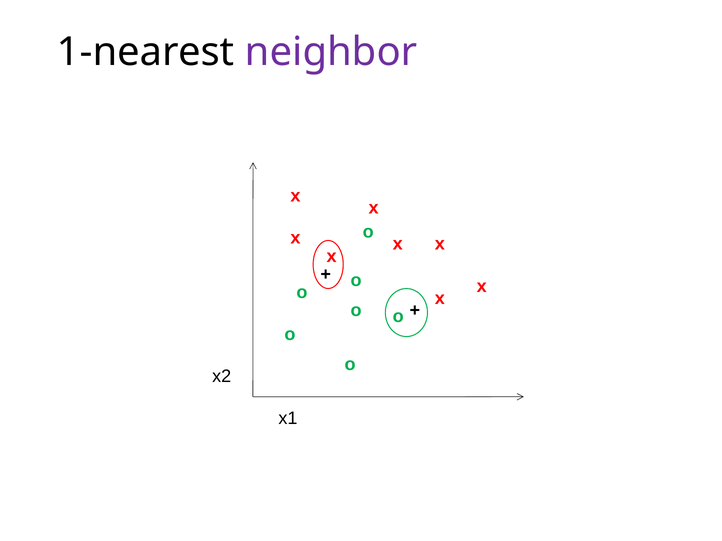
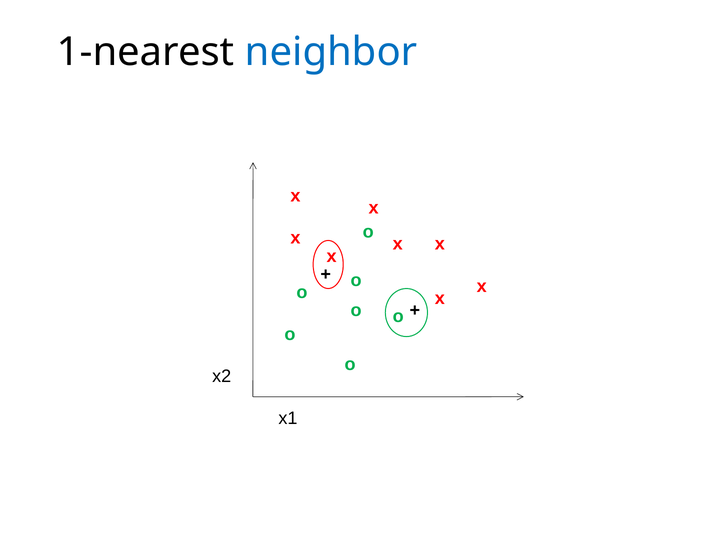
neighbor colour: purple -> blue (331, 52)
